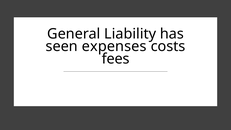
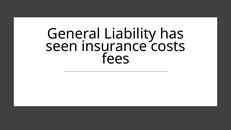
expenses: expenses -> insurance (114, 46)
